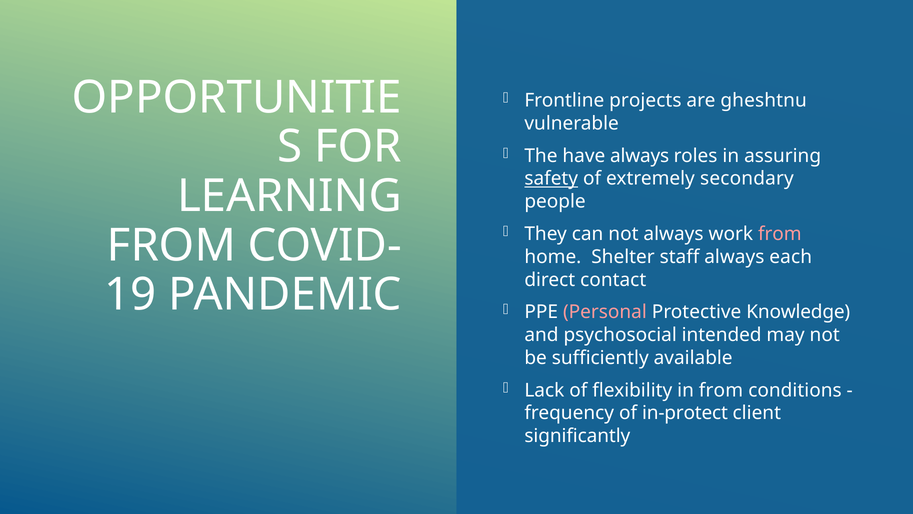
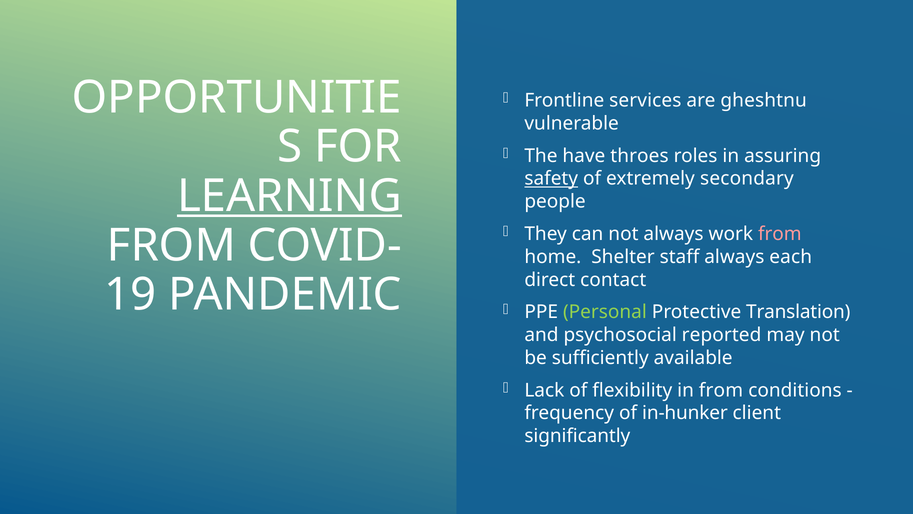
projects: projects -> services (645, 100)
have always: always -> throes (639, 156)
LEARNING underline: none -> present (289, 196)
Personal colour: pink -> light green (605, 312)
Knowledge: Knowledge -> Translation (798, 312)
intended: intended -> reported (722, 335)
in-protect: in-protect -> in-hunker (685, 413)
